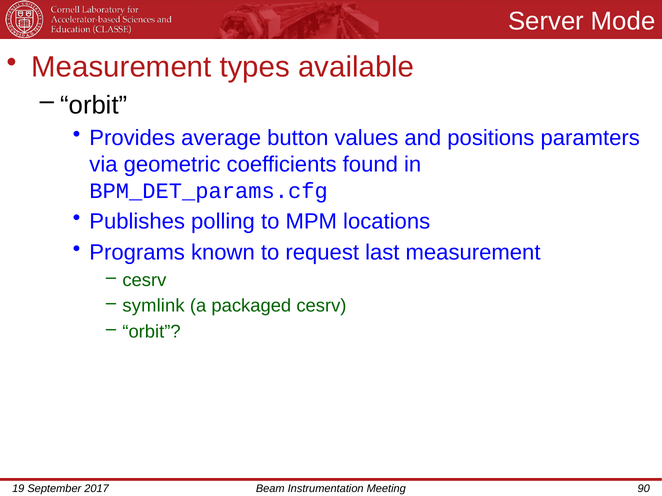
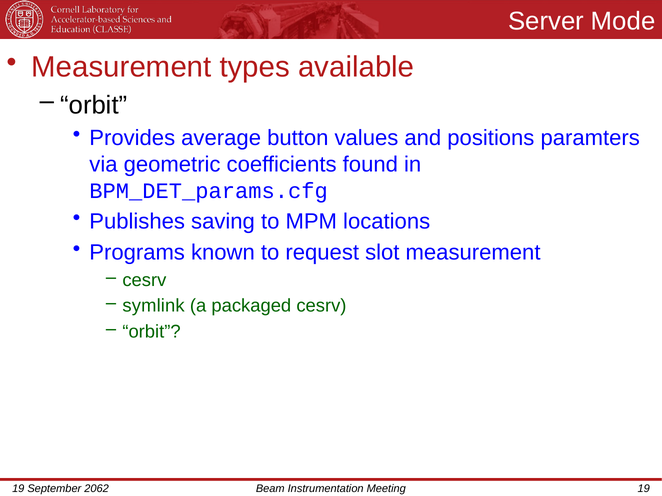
polling: polling -> saving (223, 222)
last: last -> slot (382, 253)
2017: 2017 -> 2062 (97, 489)
Meeting 90: 90 -> 19 (644, 489)
